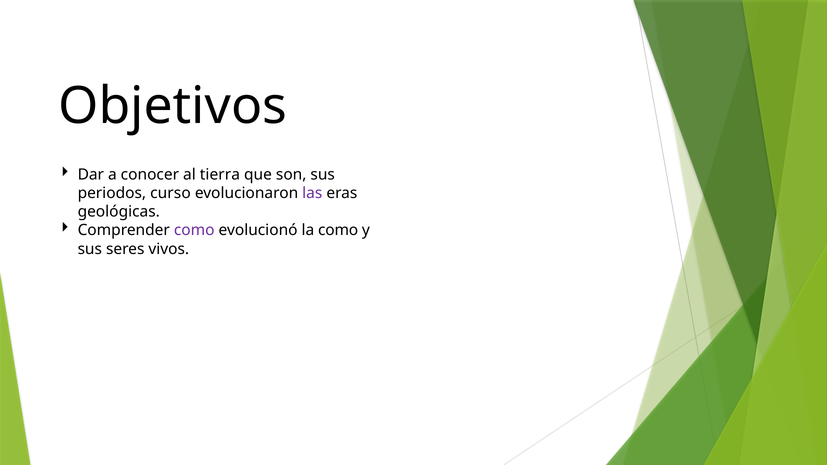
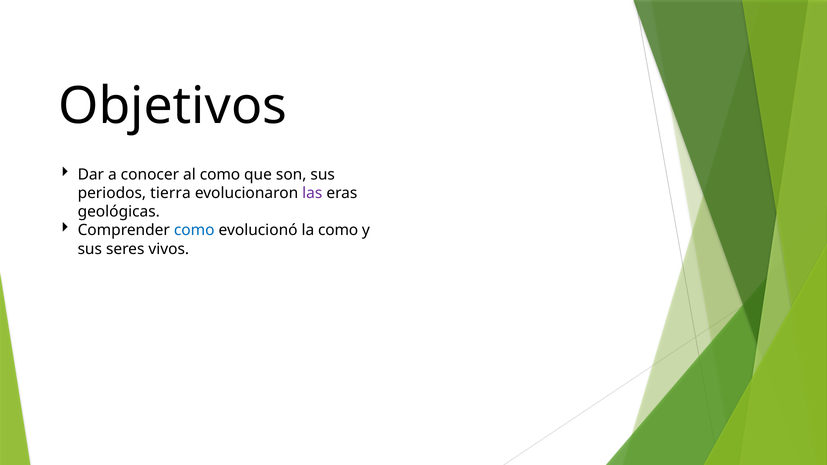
al tierra: tierra -> como (220, 175)
curso: curso -> tierra (170, 193)
como colour: purple -> blue (194, 230)
